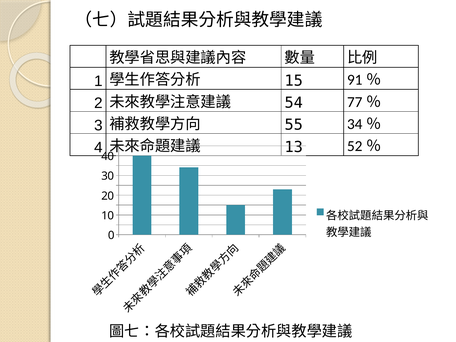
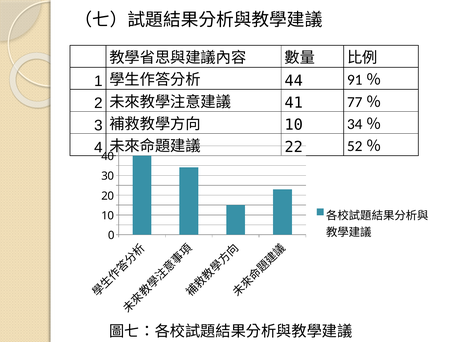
15: 15 -> 44 (294, 81)
54: 54 -> 41 (294, 103)
55: 55 -> 10 (294, 125)
13: 13 -> 22 (294, 147)
